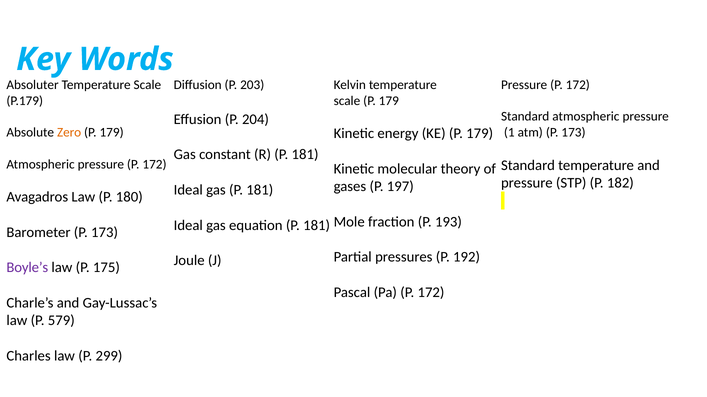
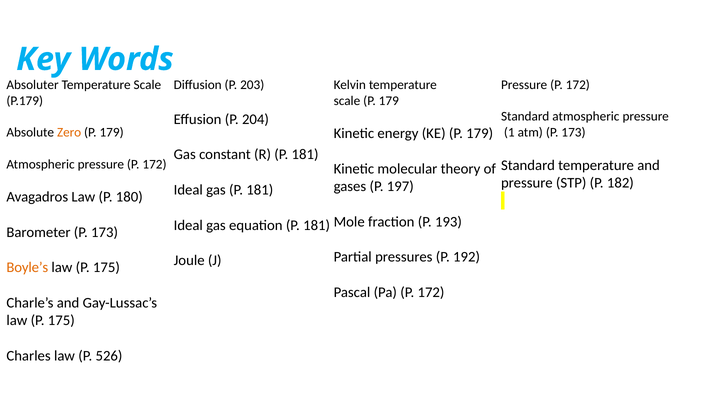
Boyle’s colour: purple -> orange (27, 268)
579: 579 -> 175 (61, 321)
299: 299 -> 526 (109, 356)
